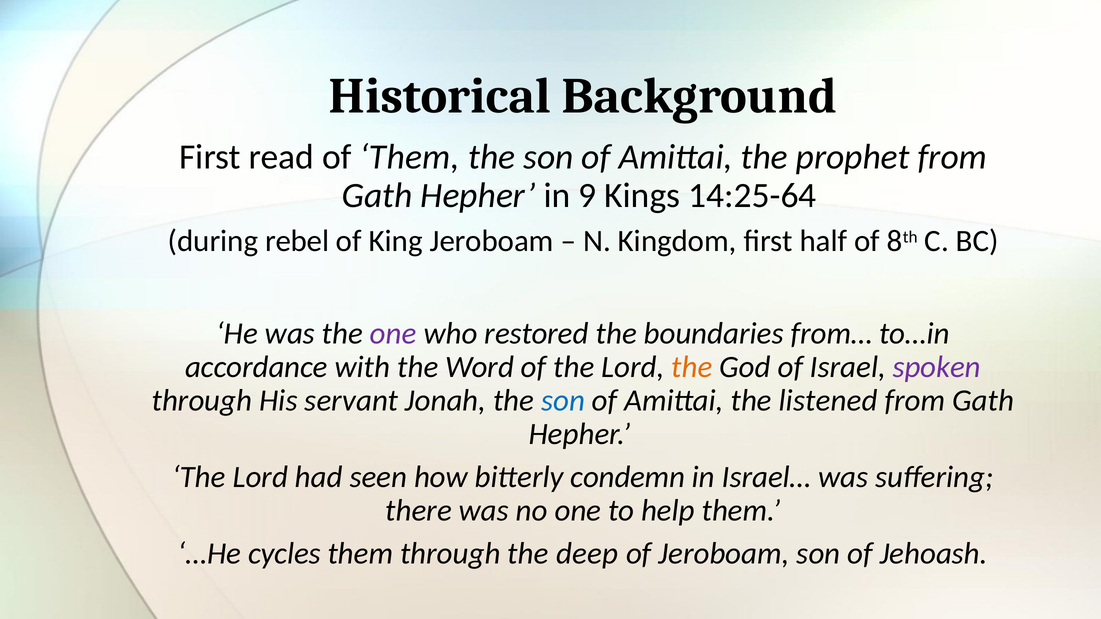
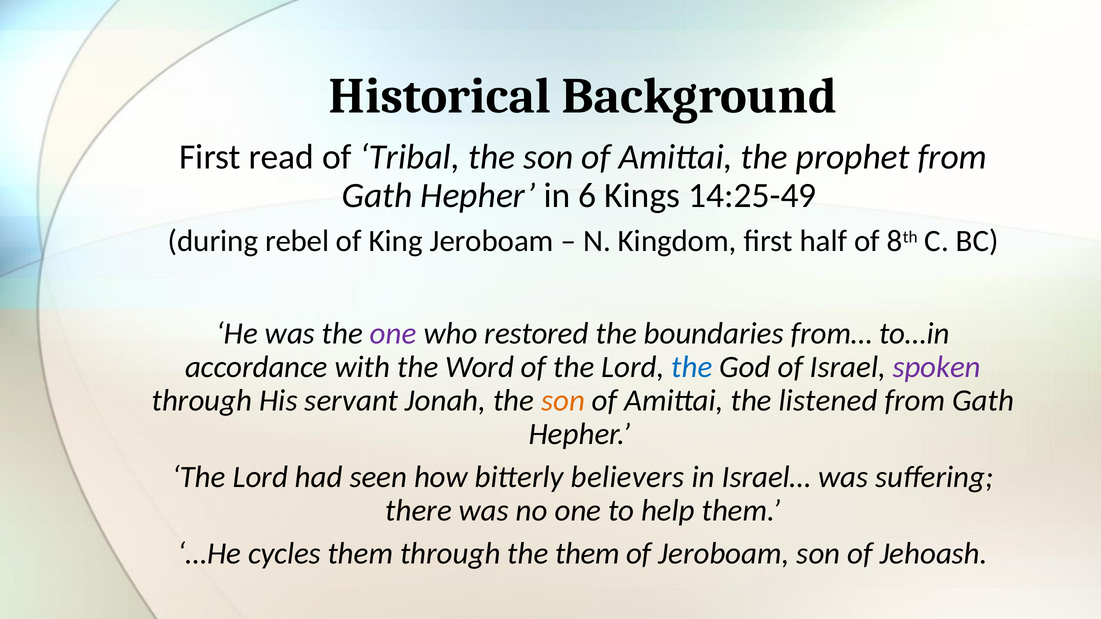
of Them: Them -> Tribal (410, 157)
9: 9 -> 6 (587, 196)
14:25-64: 14:25-64 -> 14:25-49 (752, 196)
the colour: orange -> blue (692, 367)
son colour: blue -> orange (563, 401)
condemn: condemn -> believers (627, 477)
the deep: deep -> them (588, 554)
